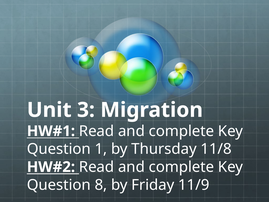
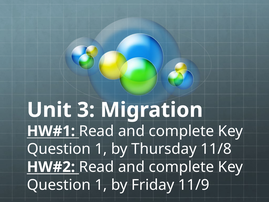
8: 8 -> 1 (101, 185)
